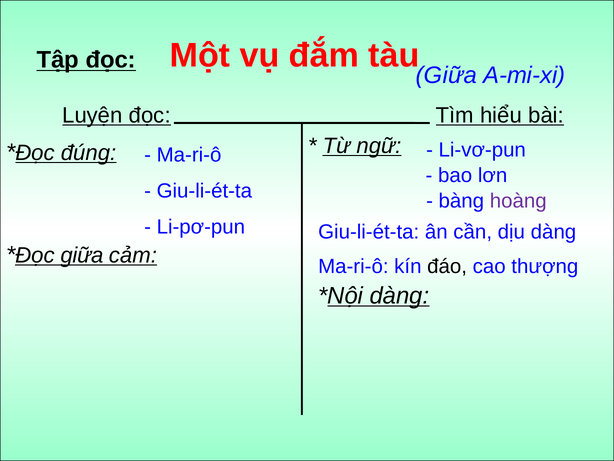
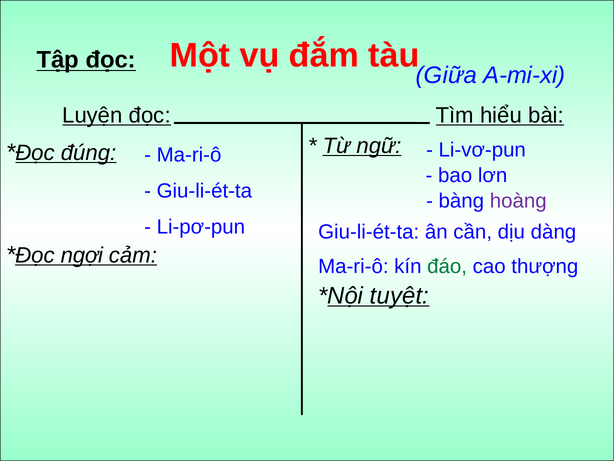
giữa: giữa -> ngợi (82, 255)
đáo colour: black -> green (447, 266)
dàng: dàng -> tuyệt (399, 295)
